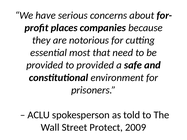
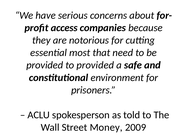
places: places -> access (64, 28)
Protect: Protect -> Money (106, 128)
